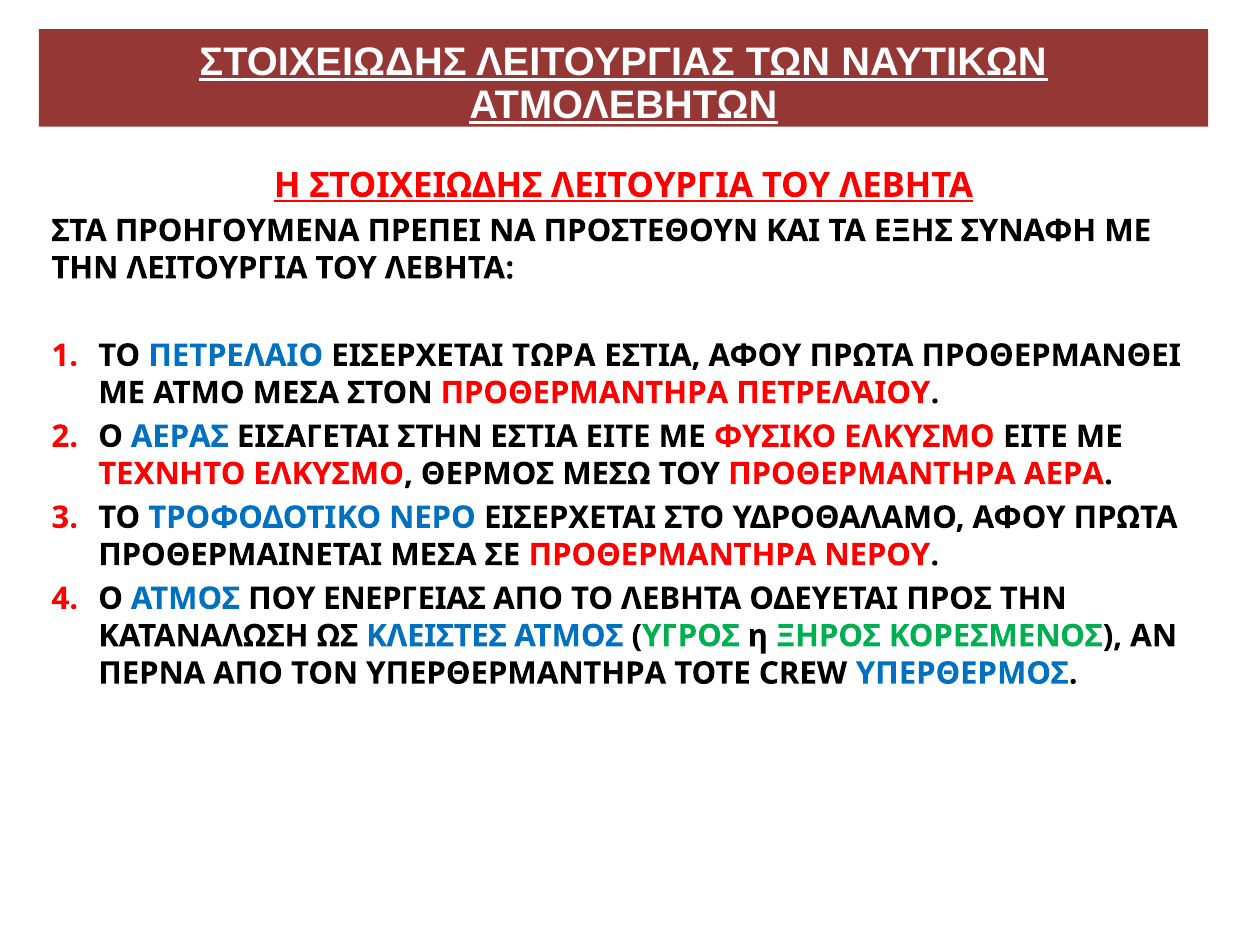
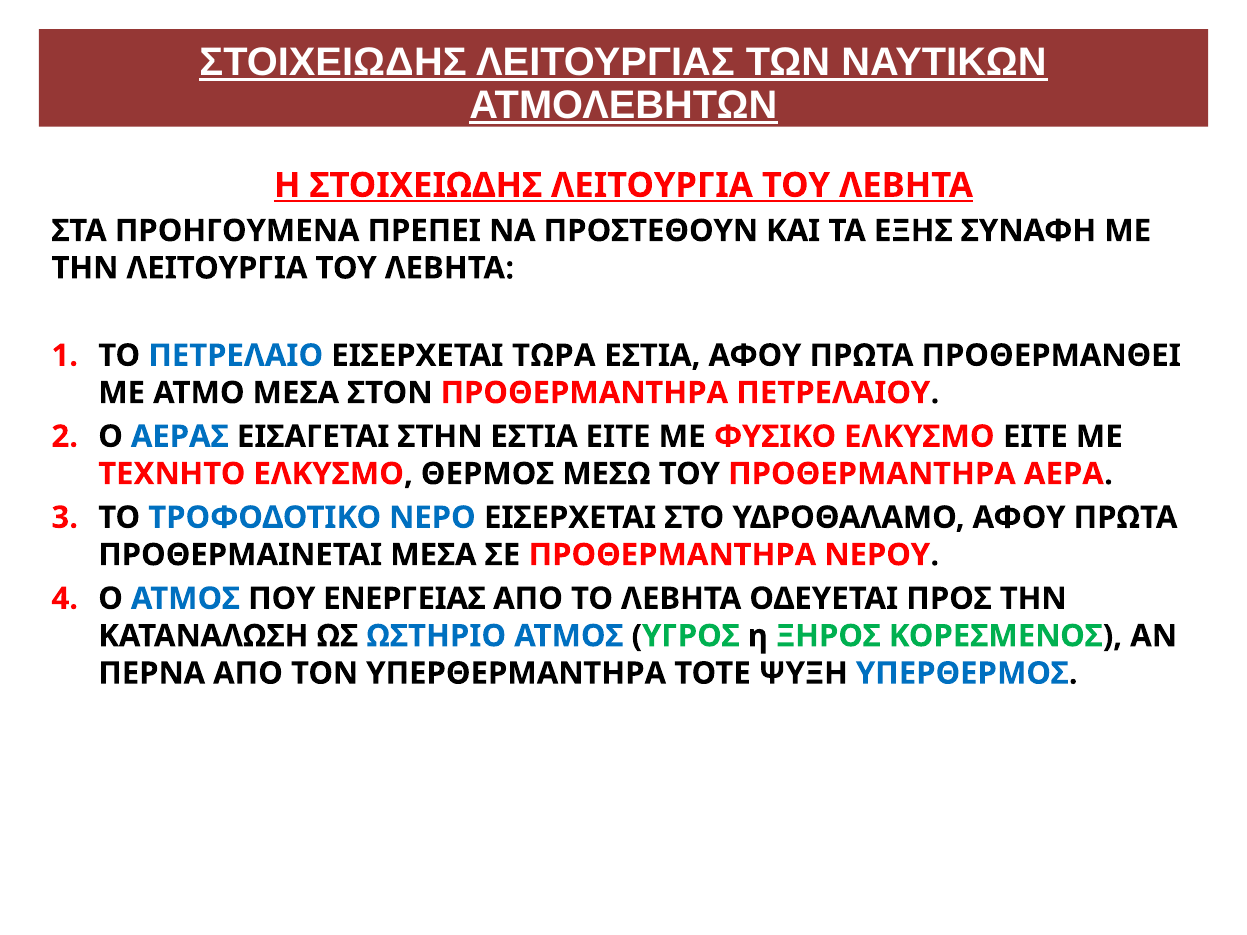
ΚΛΕΙΣΤΕΣ: ΚΛΕΙΣΤΕΣ -> ΩΣΤΗΡΙΟ (436, 636)
CREW: CREW -> ΨΥΞΗ (803, 674)
